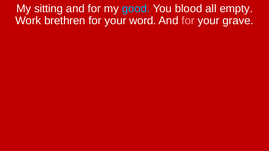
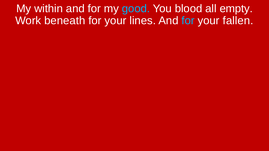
sitting: sitting -> within (49, 9)
brethren: brethren -> beneath (65, 21)
word: word -> lines (143, 21)
for colour: pink -> light blue (188, 21)
grave: grave -> fallen (238, 21)
